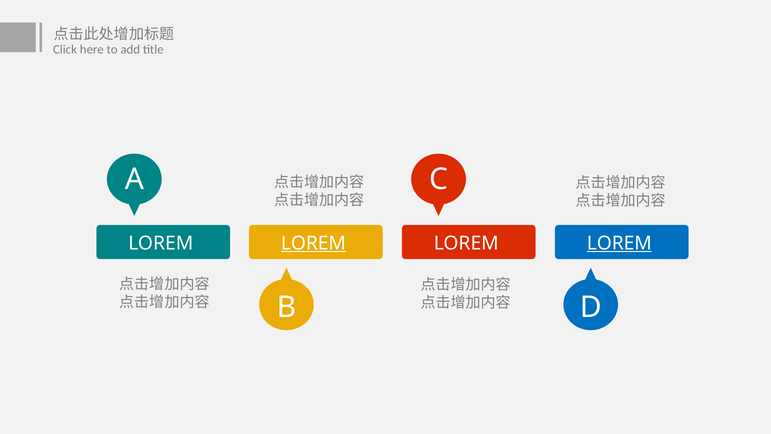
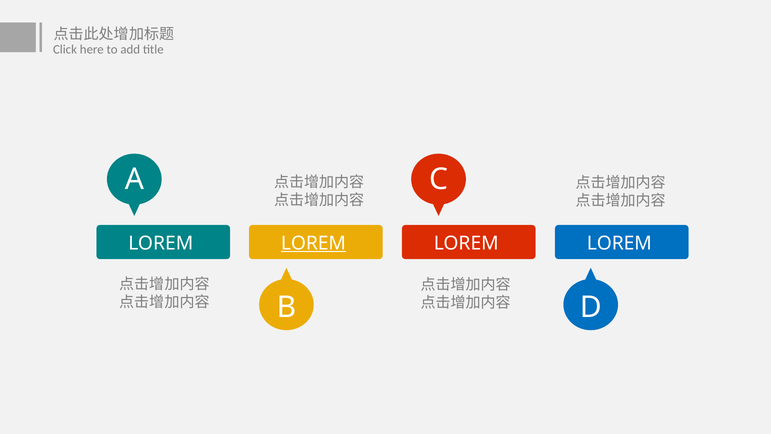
LOREM underline: present -> none (619, 243)
